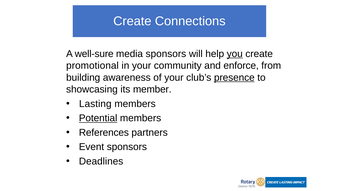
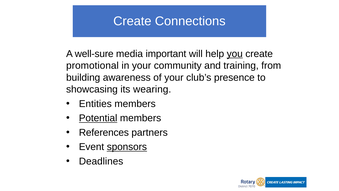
media sponsors: sponsors -> important (166, 54)
enforce: enforce -> training (241, 66)
presence underline: present -> none (234, 77)
member: member -> wearing (152, 89)
Lasting: Lasting -> Entities (95, 104)
sponsors underline: none -> present (127, 147)
